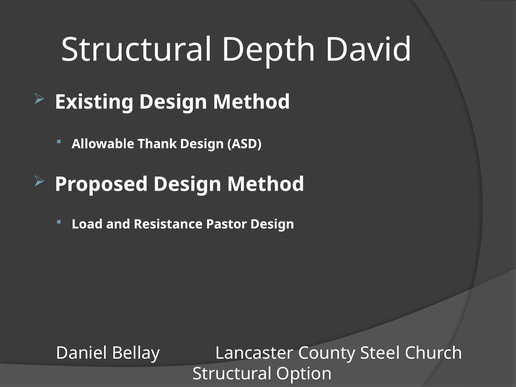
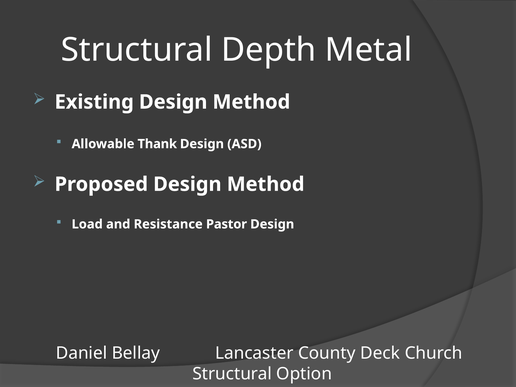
David: David -> Metal (368, 50)
Steel: Steel -> Deck (380, 353)
